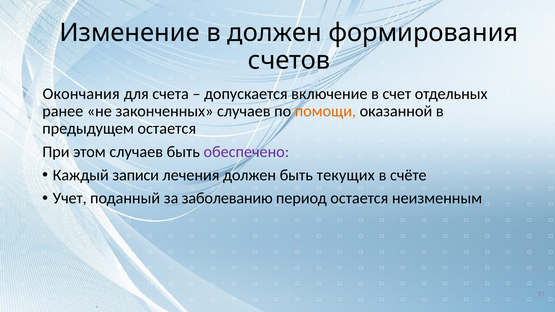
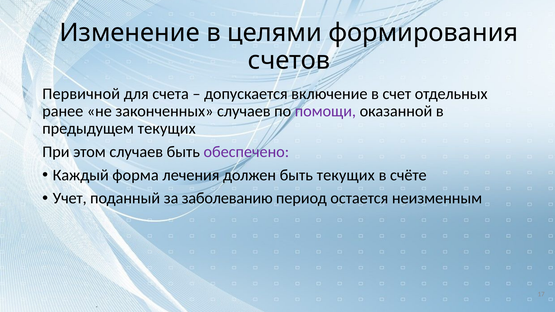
в должен: должен -> целями (275, 33)
Окончания: Окончания -> Первичной (81, 94)
помощи colour: orange -> purple (325, 111)
предыдущем остается: остается -> текущих (167, 129)
записи: записи -> форма (136, 175)
